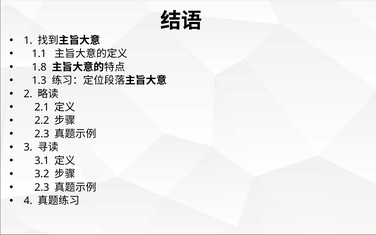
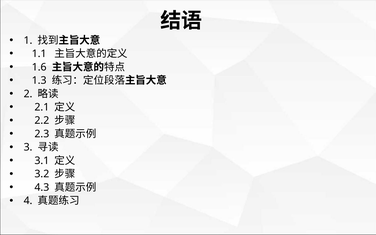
1.8: 1.8 -> 1.6 (39, 67)
2.3: 2.3 -> 4.3 (42, 187)
